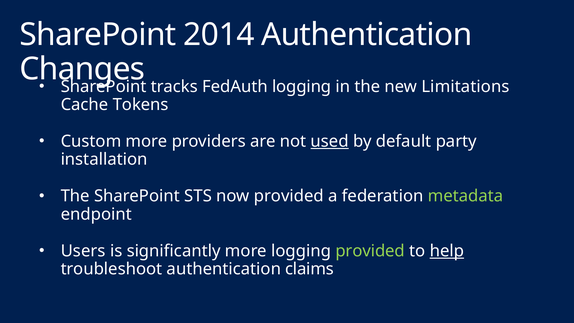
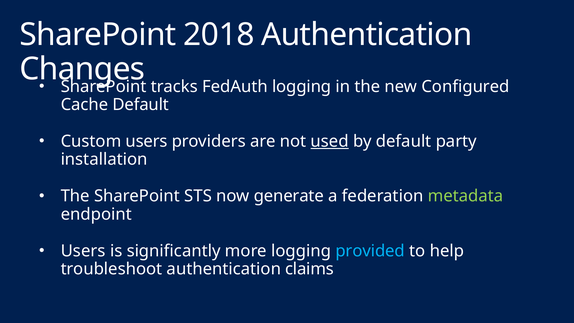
2014: 2014 -> 2018 (219, 35)
Limitations: Limitations -> Configured (465, 86)
Cache Tokens: Tokens -> Default (141, 105)
Custom more: more -> users (147, 141)
now provided: provided -> generate (289, 196)
provided colour: light green -> light blue (370, 251)
help underline: present -> none (447, 251)
